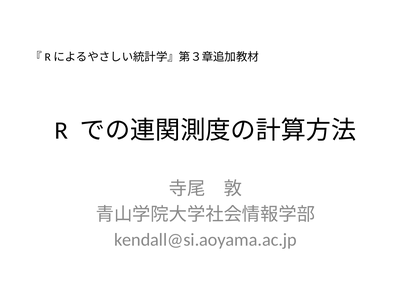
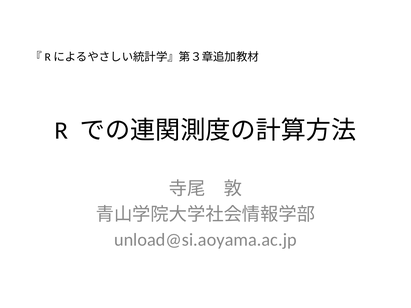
kendall@si.aoyama.ac.jp: kendall@si.aoyama.ac.jp -> unload@si.aoyama.ac.jp (205, 240)
